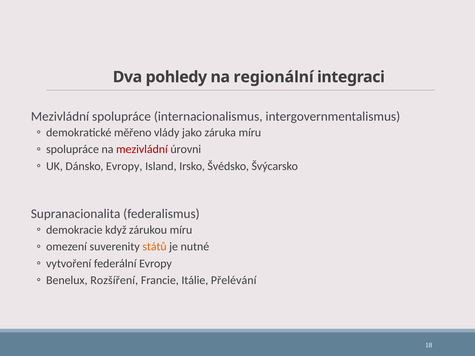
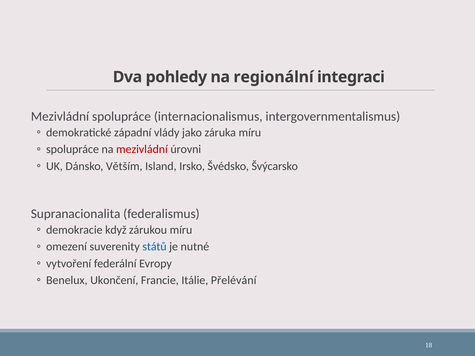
měřeno: měřeno -> západní (133, 133)
Dánsko Evropy: Evropy -> Větším (124, 166)
států colour: orange -> blue (155, 247)
Rozšíření: Rozšíření -> Ukončení (114, 280)
